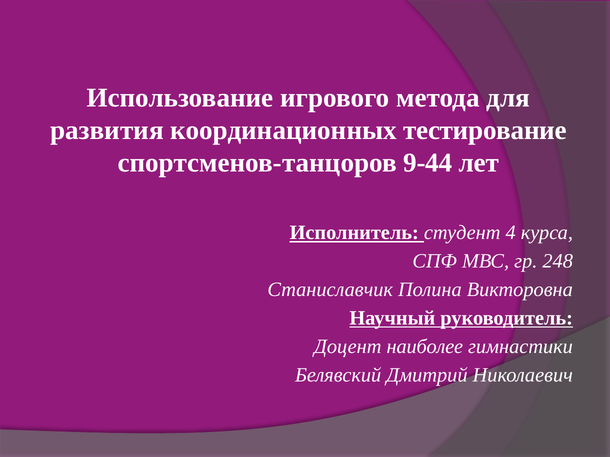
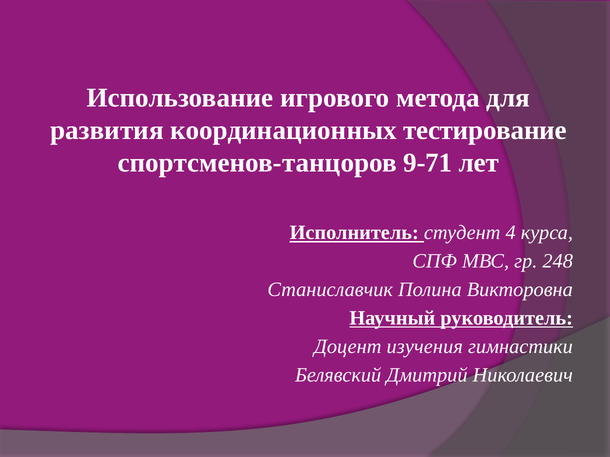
9-44: 9-44 -> 9-71 (428, 163)
наиболее: наиболее -> изучения (425, 347)
